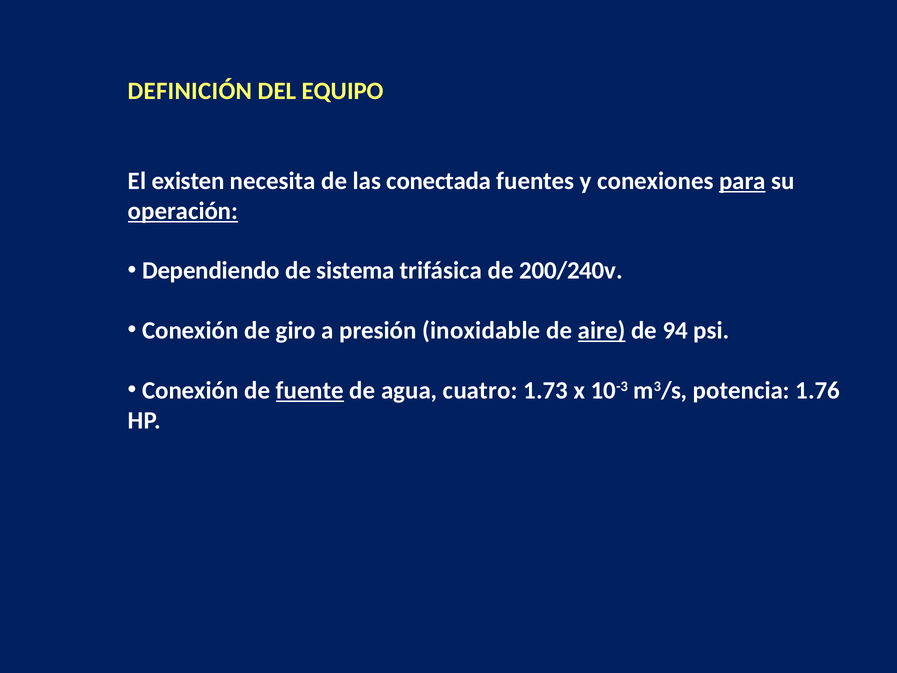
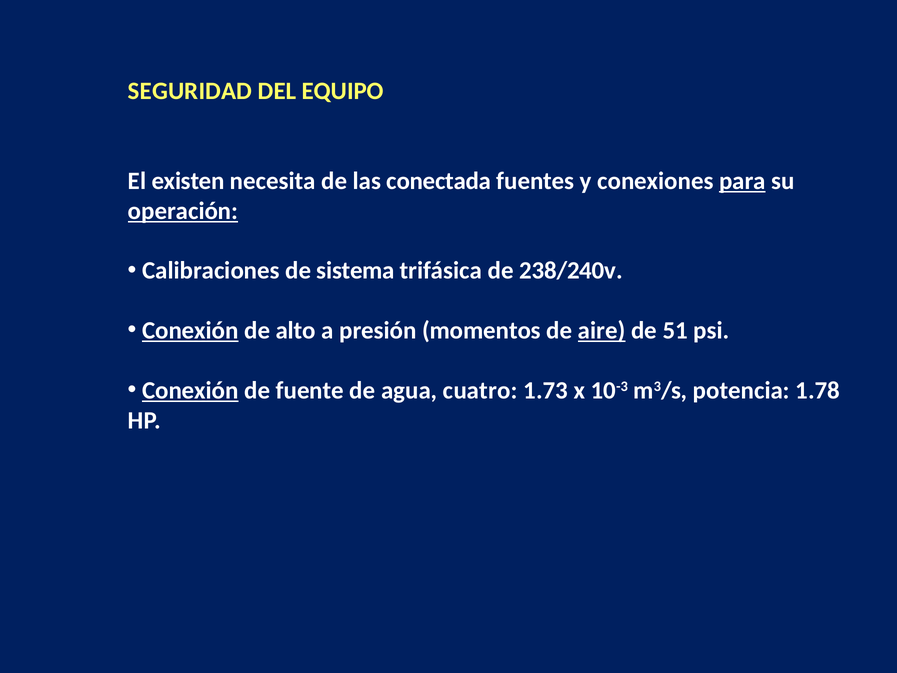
DEFINICIÓN: DEFINICIÓN -> SEGURIDAD (190, 91)
Dependiendo: Dependiendo -> Calibraciones (211, 271)
200/240v: 200/240v -> 238/240v (571, 271)
Conexión underline: none -> present (190, 330)
giro: giro -> alto (296, 330)
inoxidable: inoxidable -> momentos (481, 330)
94: 94 -> 51 (675, 330)
Conexión underline: none -> present (190, 390)
fuente underline: present -> none (310, 390)
1.76: 1.76 -> 1.78 (818, 390)
